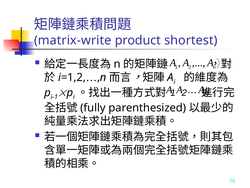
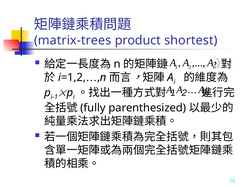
matrix-write: matrix-write -> matrix-trees (73, 40)
